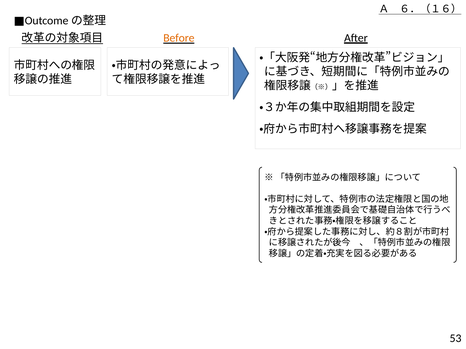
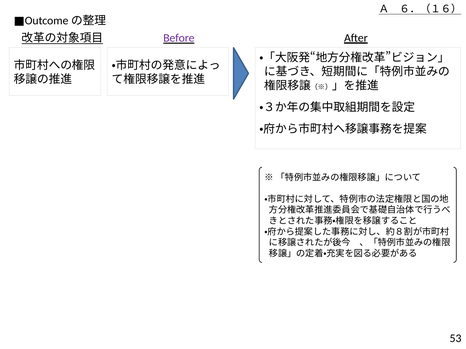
Before colour: orange -> purple (179, 38)
